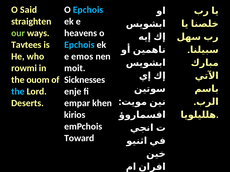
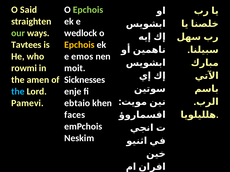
Epchois colour: light blue -> light green (88, 10)
heavens: heavens -> wedlock (81, 33)
Epchois colour: light blue -> yellow (79, 45)
ouom: ouom -> amen (38, 80)
Deserts: Deserts -> Pamevi (27, 103)
empar: empar -> ebtaio (77, 103)
kirios: kirios -> faces (75, 115)
Toward: Toward -> Neskim (79, 138)
